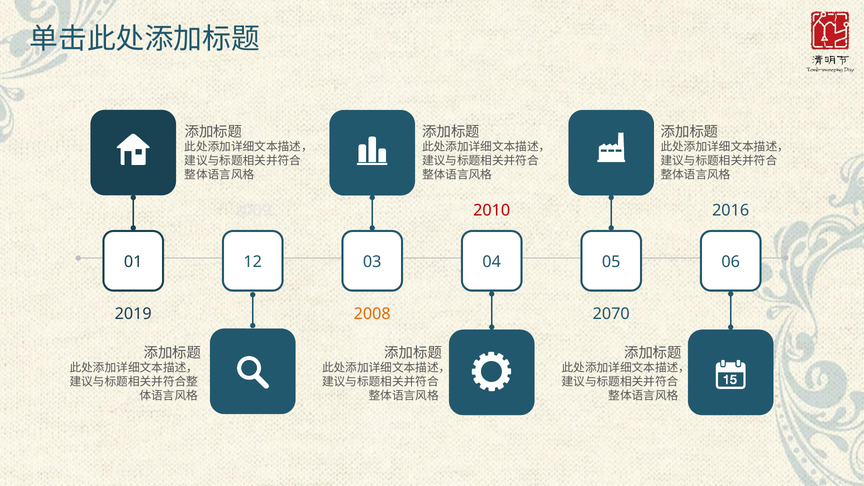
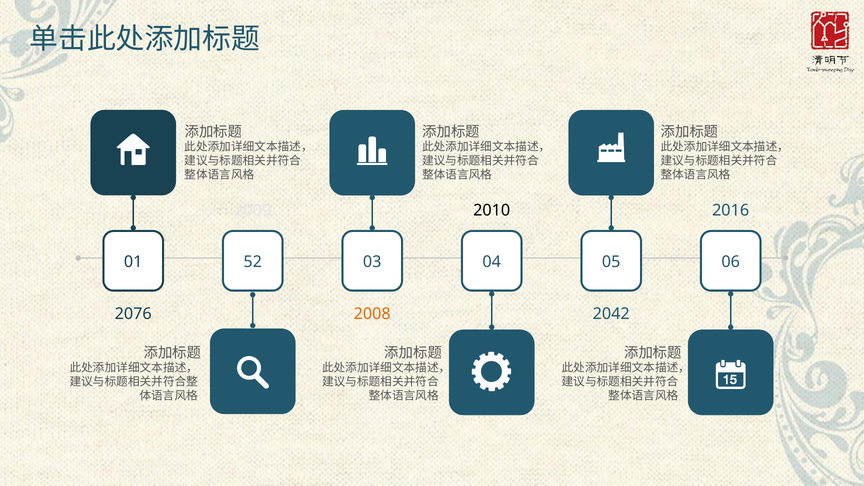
2010 colour: red -> black (492, 210)
12: 12 -> 52 (253, 262)
2019: 2019 -> 2076 (133, 314)
2070: 2070 -> 2042 (611, 314)
